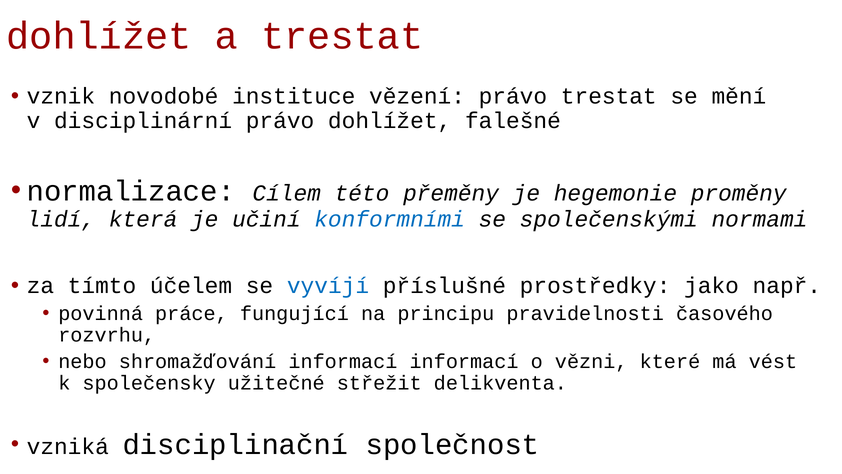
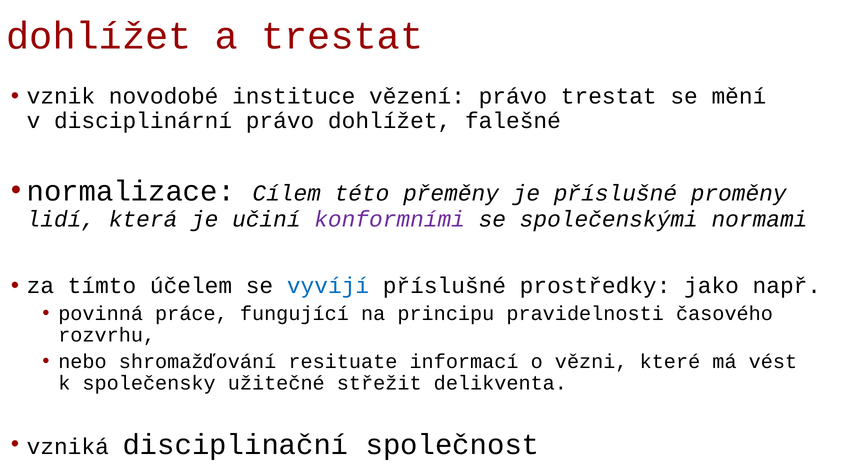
je hegemonie: hegemonie -> příslušné (615, 193)
konformními colour: blue -> purple (390, 219)
shromažďování informací: informací -> resituate (343, 361)
